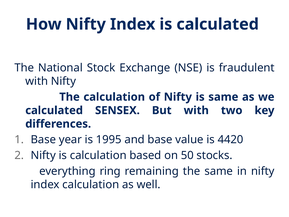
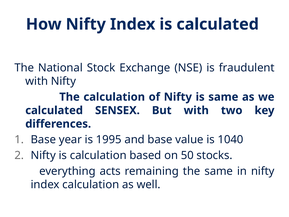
4420: 4420 -> 1040 (230, 139)
ring: ring -> acts (110, 171)
